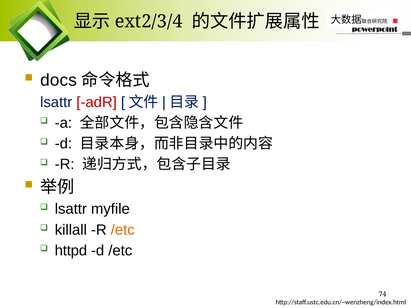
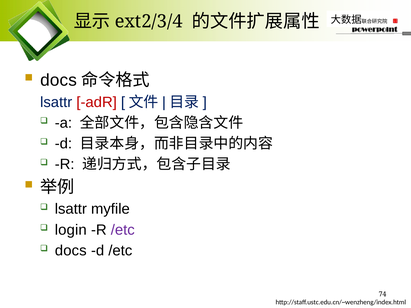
killall: killall -> login (71, 230)
/etc colour: orange -> purple (123, 230)
httpd: httpd -> docs (71, 251)
